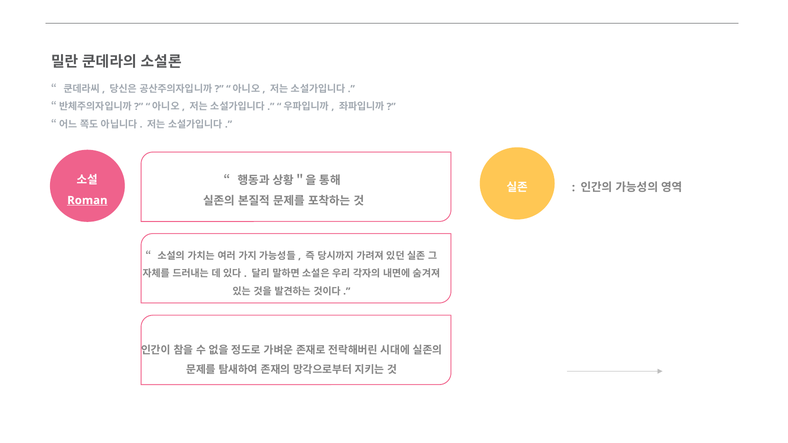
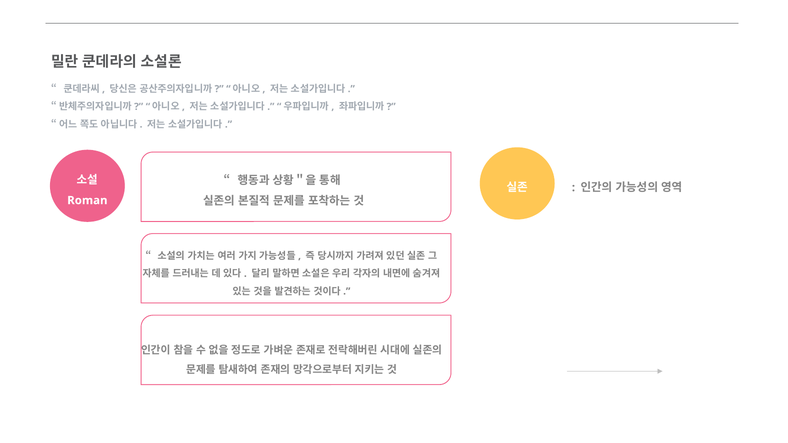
Roman underline: present -> none (87, 200)
